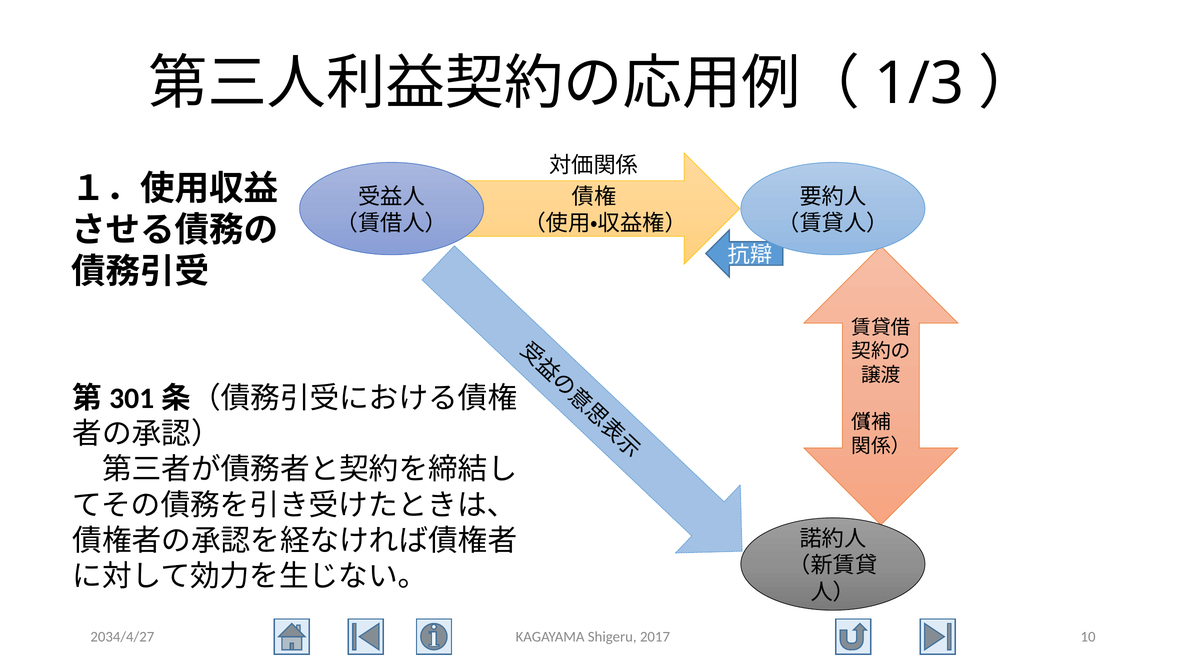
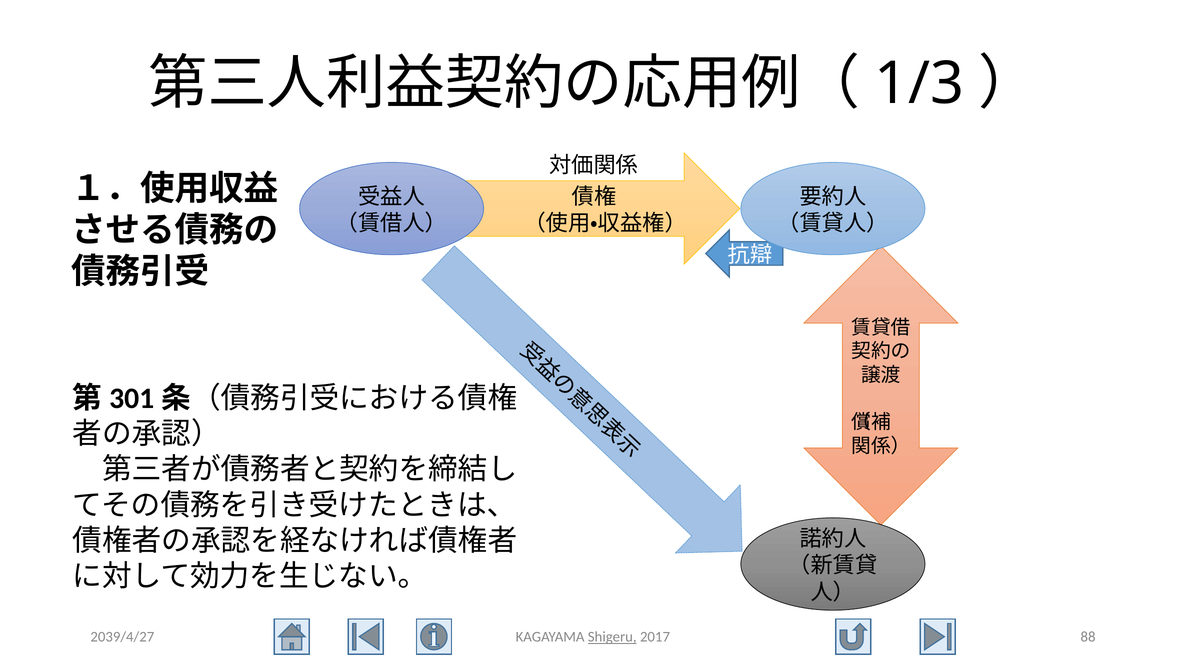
2034/4/27: 2034/4/27 -> 2039/4/27 (122, 637)
Shigeru underline: none -> present (612, 637)
10: 10 -> 88 (1088, 637)
